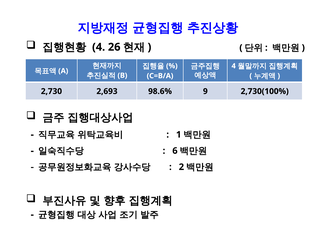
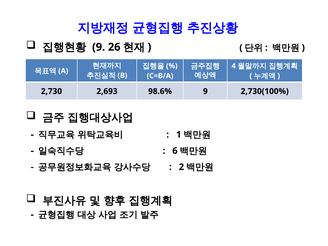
4: 4 -> 9 (99, 47)
